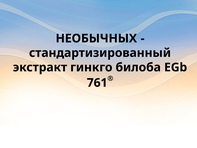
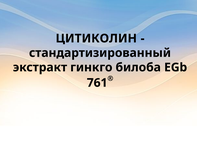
НЕОБЫЧНЫХ: НЕОБЫЧНЫХ -> ЦИТИКОЛИН (96, 38)
